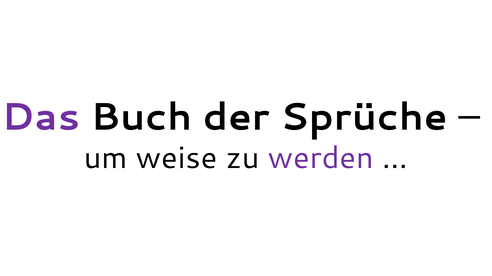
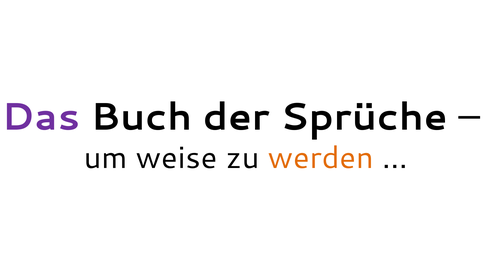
werden colour: purple -> orange (321, 158)
